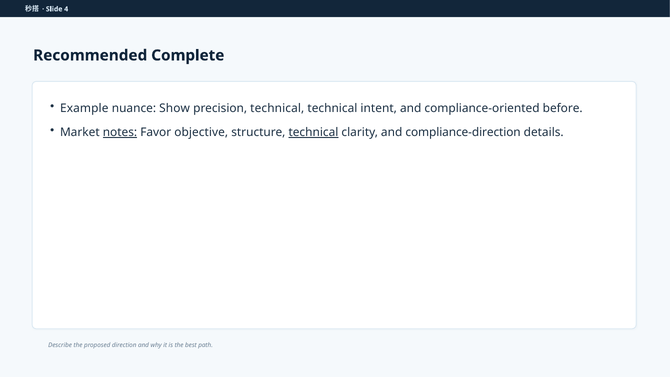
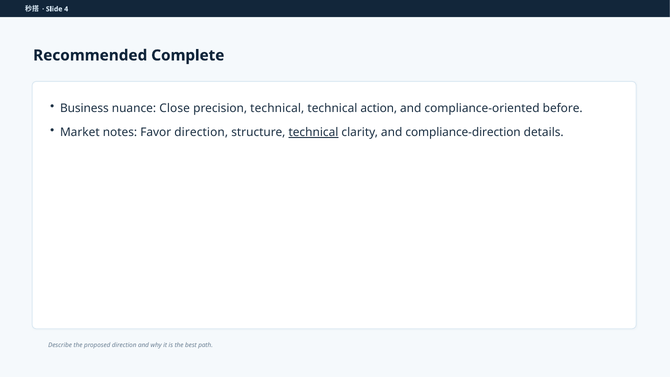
Example: Example -> Business (84, 108)
Show: Show -> Close (175, 108)
intent: intent -> action (379, 108)
notes underline: present -> none (120, 132)
Favor objective: objective -> direction (201, 132)
